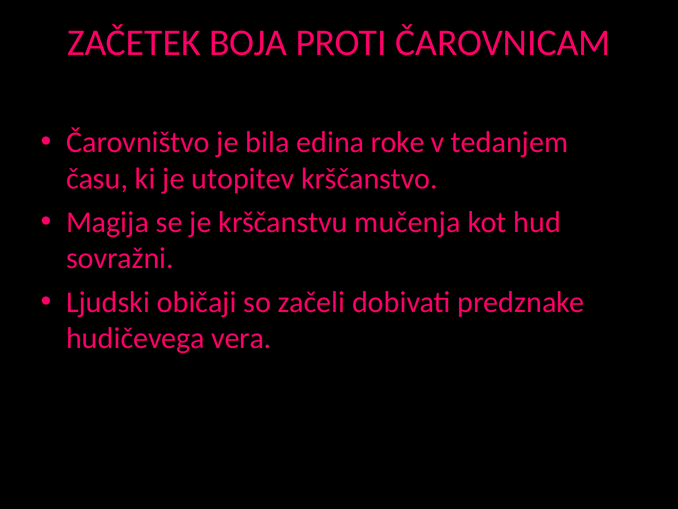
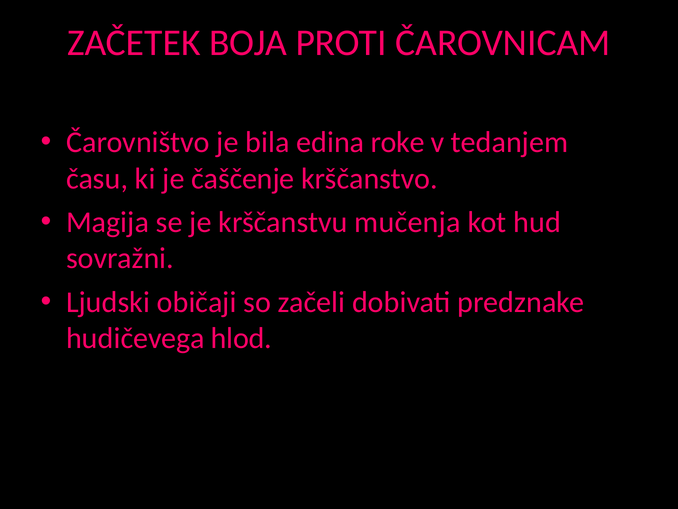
utopitev: utopitev -> čaščenje (243, 178)
vera: vera -> hlod (241, 338)
